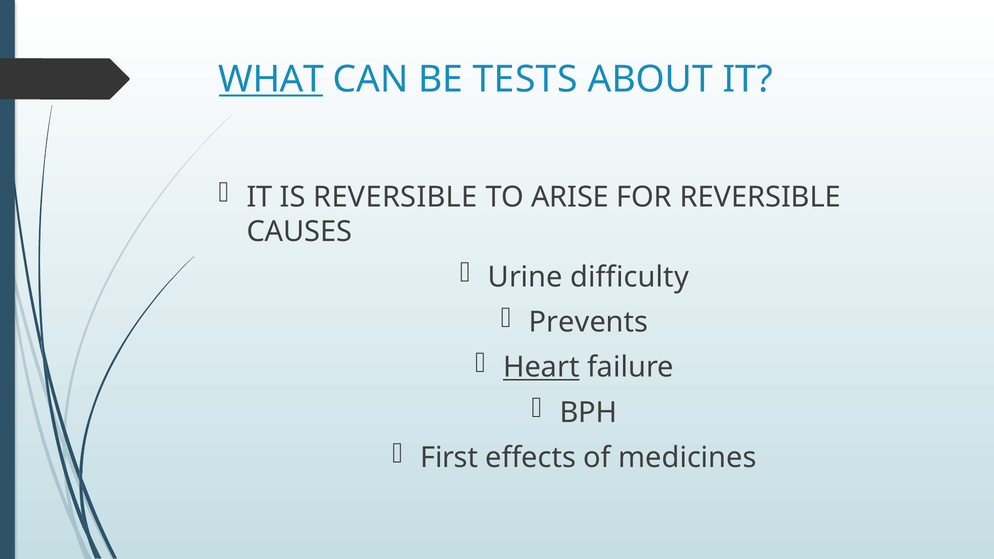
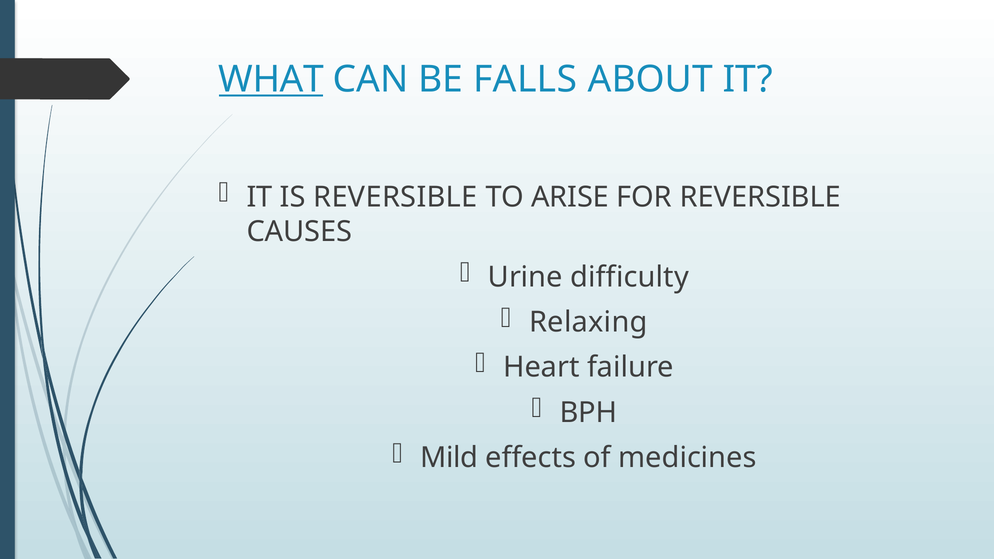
TESTS: TESTS -> FALLS (525, 80)
Prevents: Prevents -> Relaxing (588, 322)
Heart underline: present -> none (541, 367)
First: First -> Mild (449, 458)
